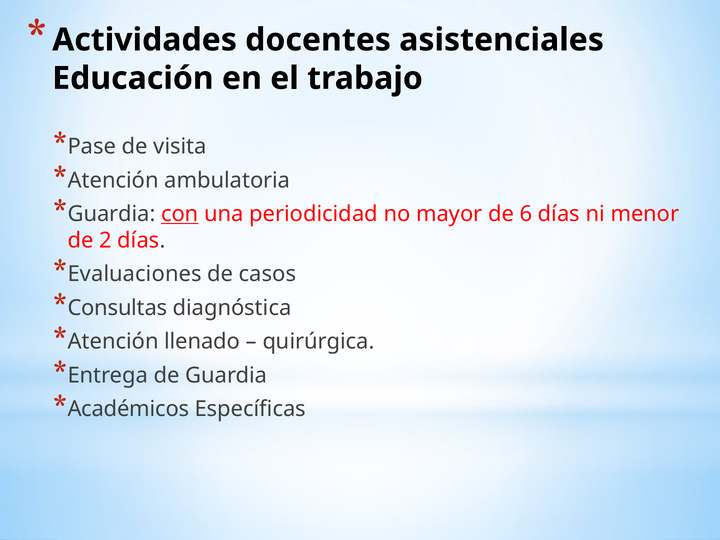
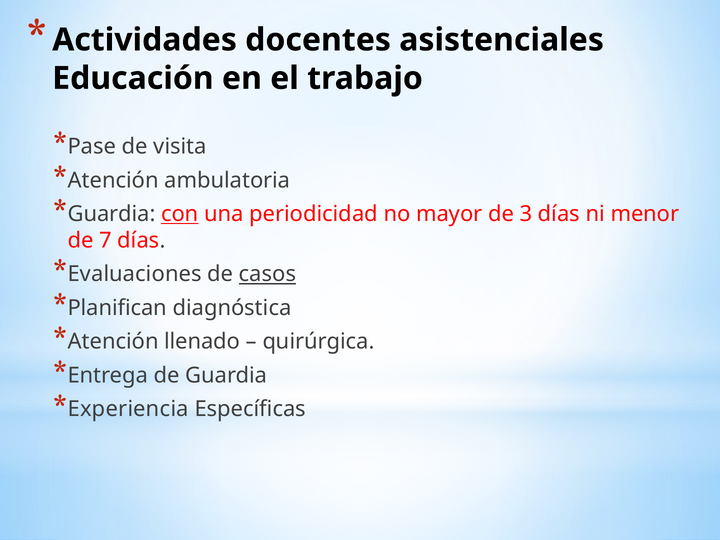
6: 6 -> 3 (526, 214)
2: 2 -> 7 (106, 240)
casos underline: none -> present (268, 274)
Consultas: Consultas -> Planifican (117, 308)
Académicos: Académicos -> Experiencia (128, 409)
